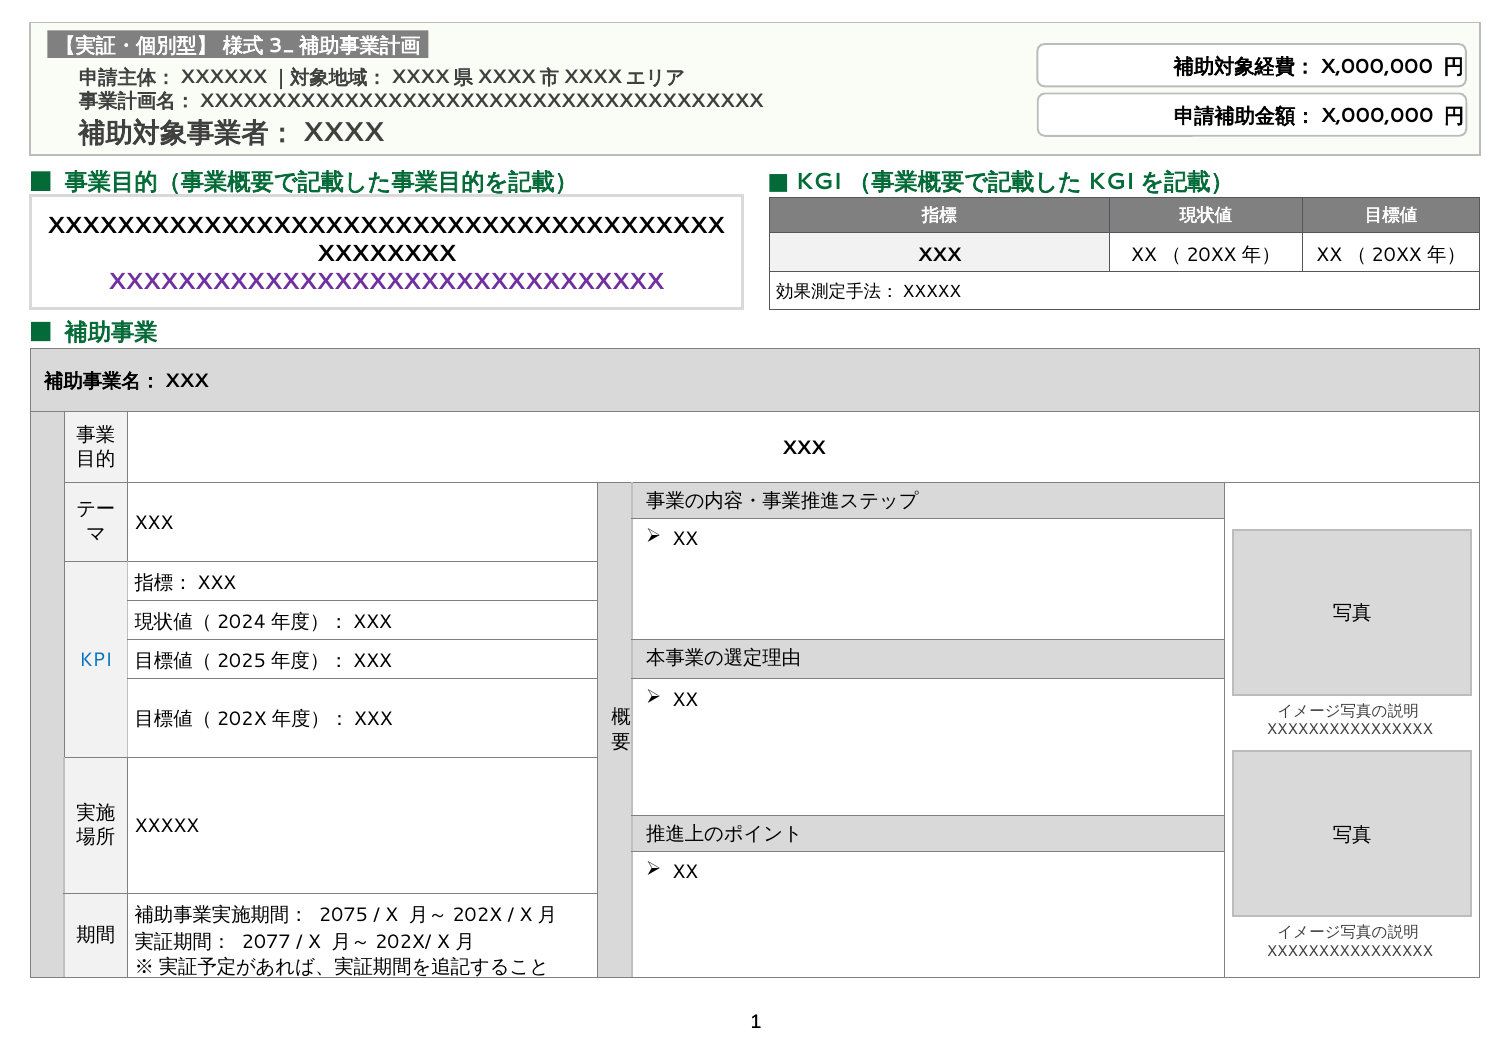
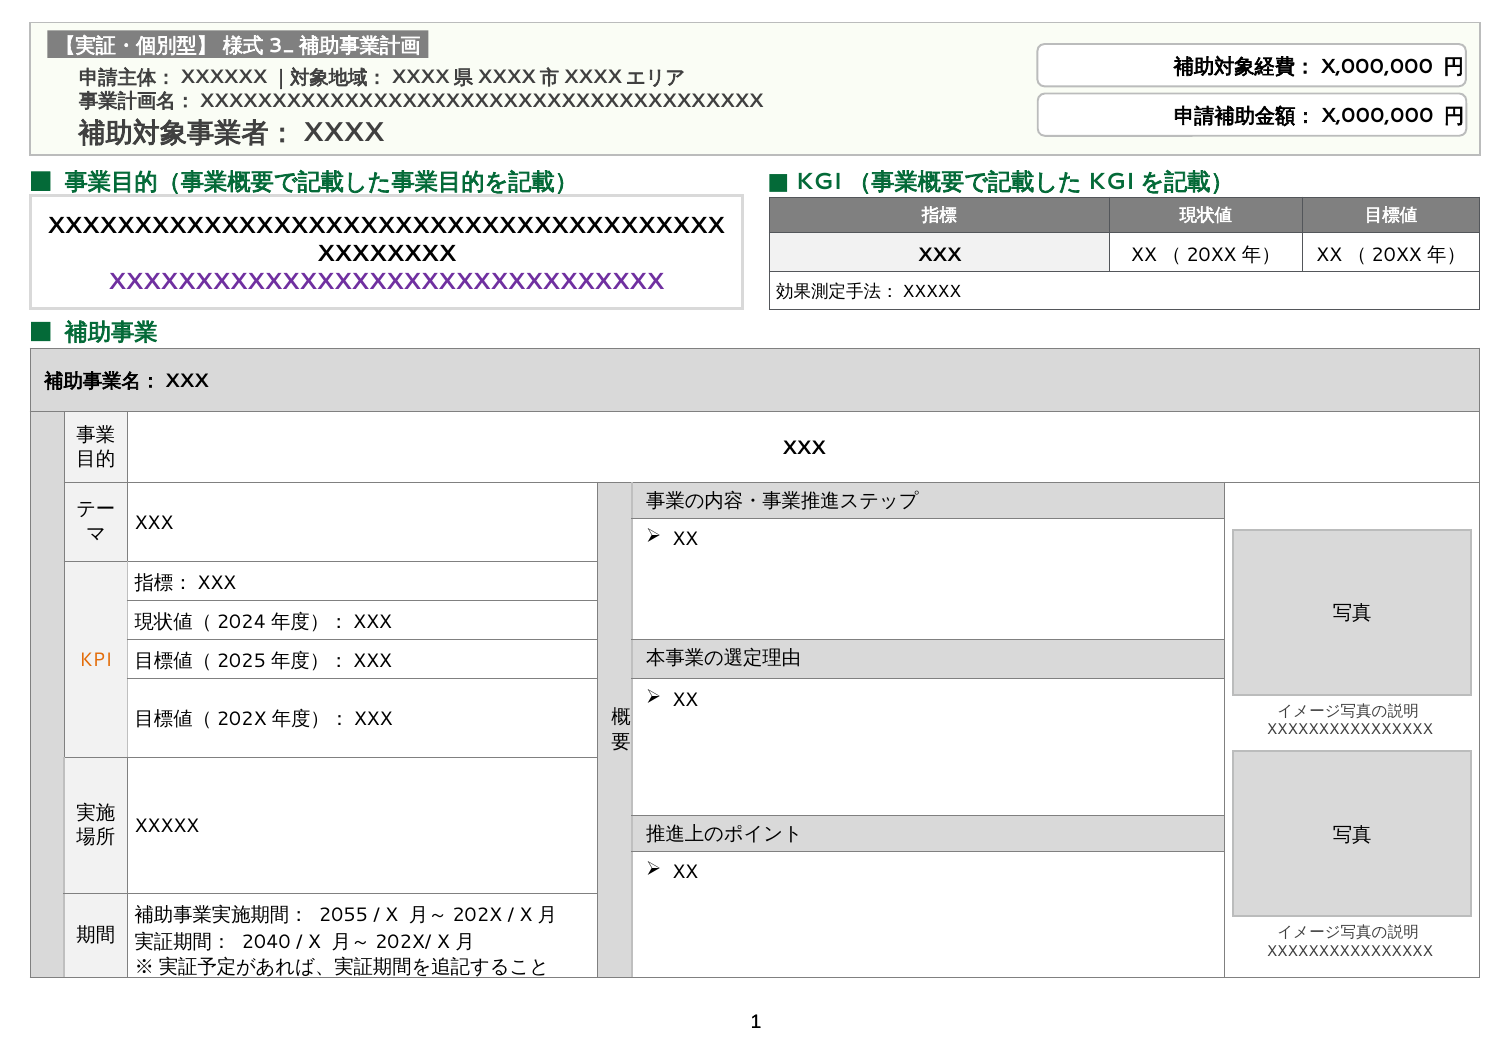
KPI colour: blue -> orange (96, 660)
2075: 2075 -> 2055 (343, 915)
2077: 2077 -> 2040 (266, 942)
